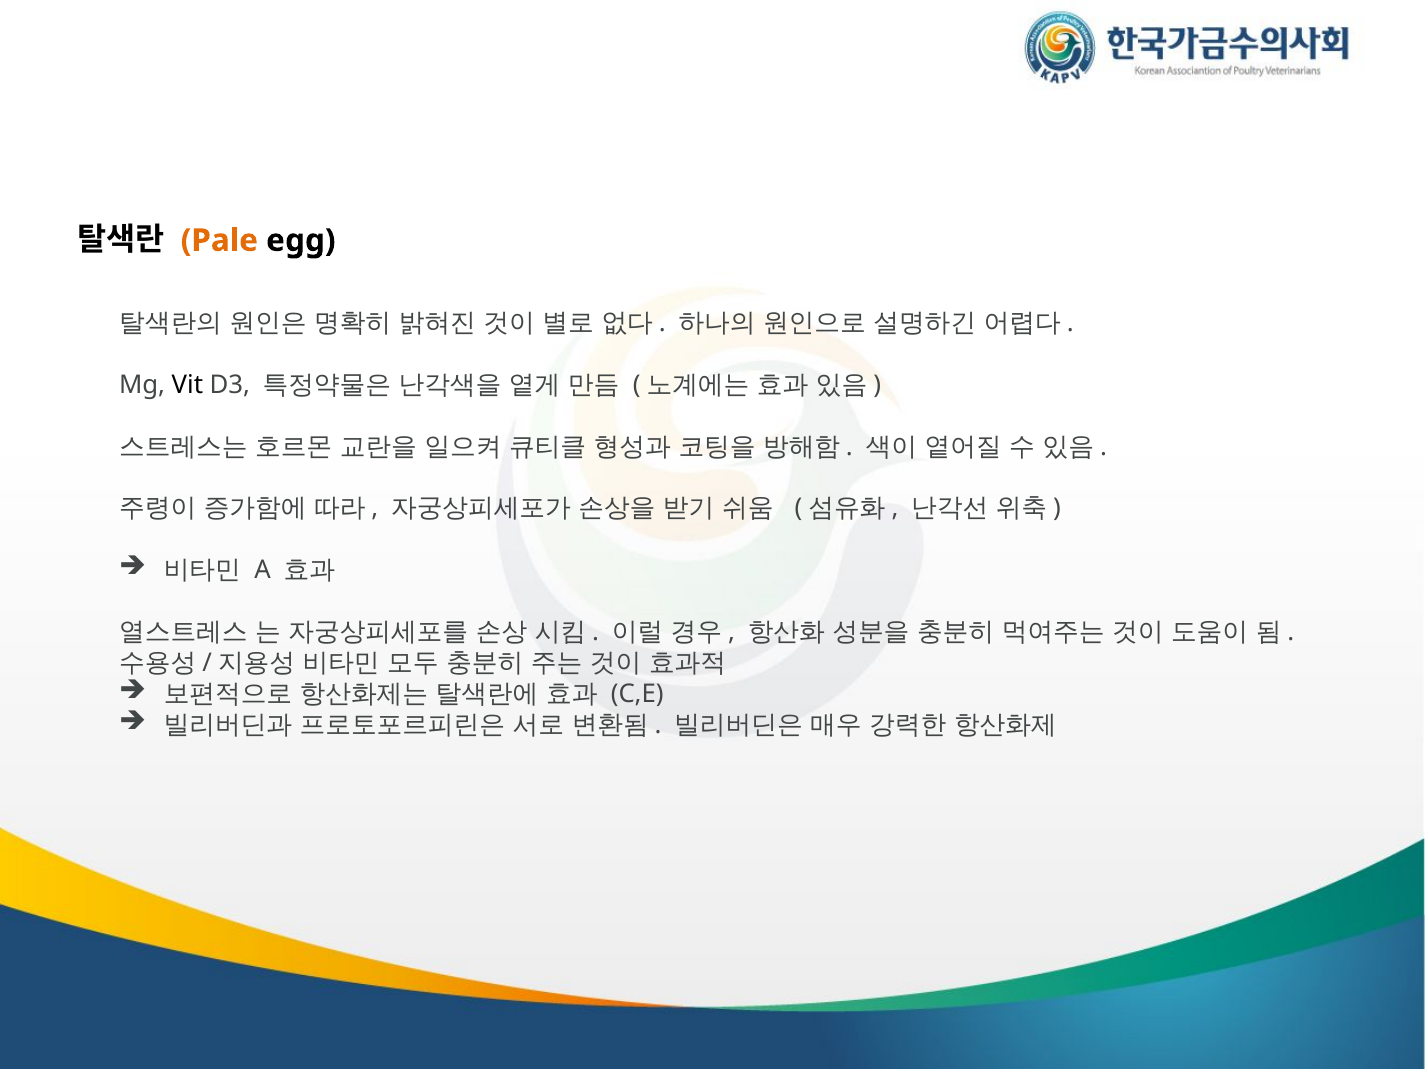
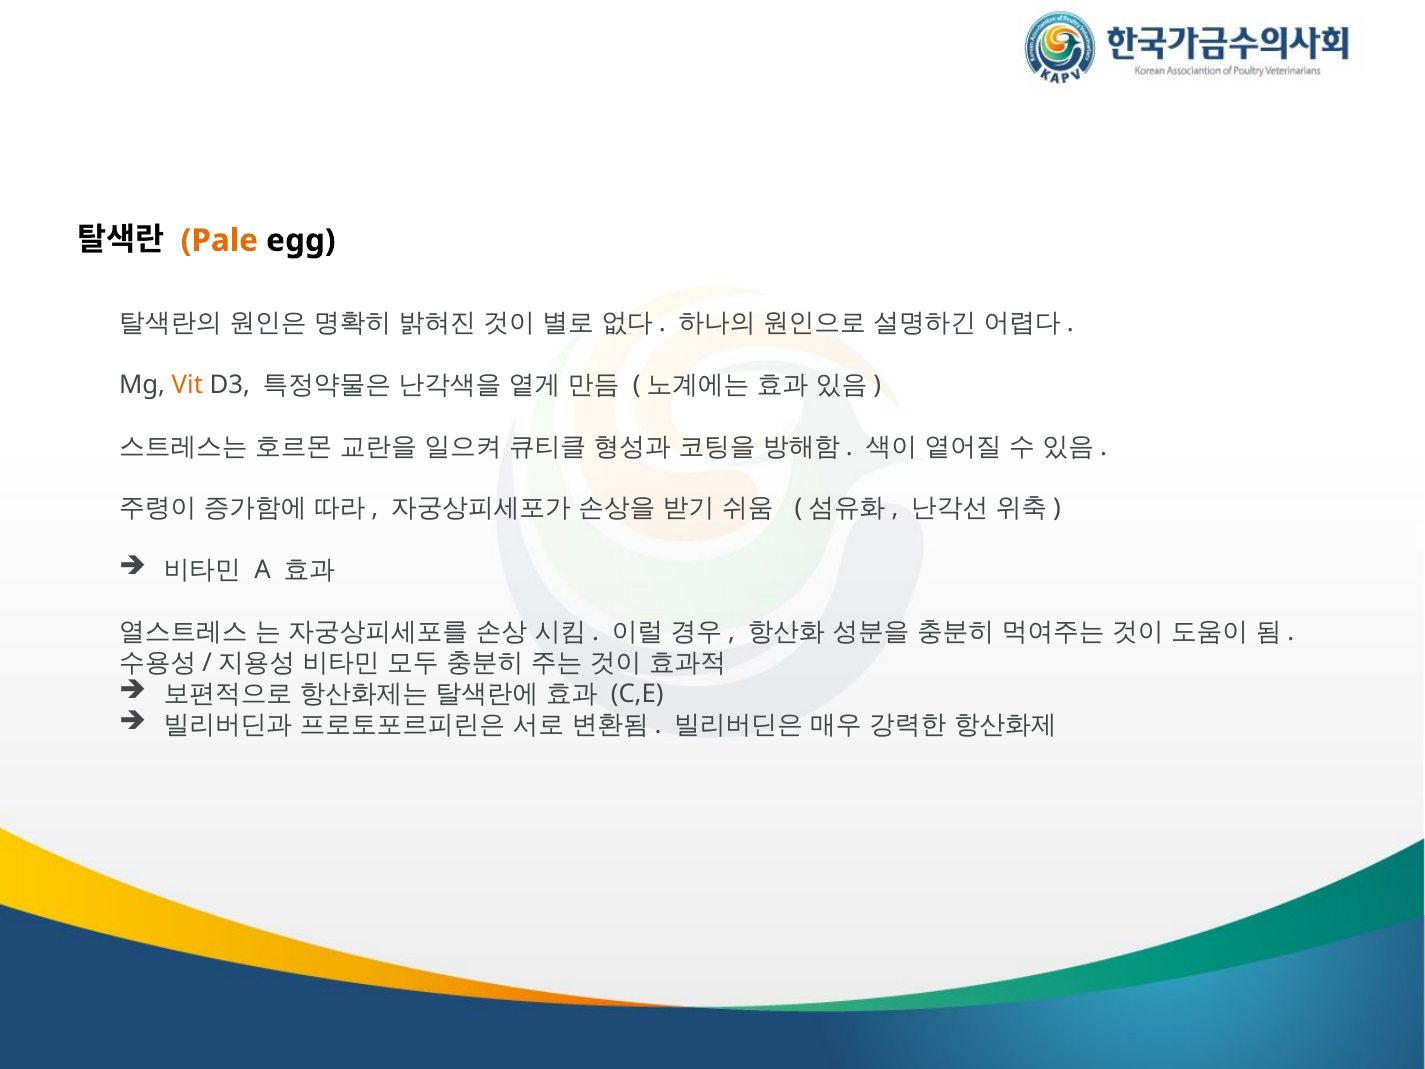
Vit colour: black -> orange (187, 385)
